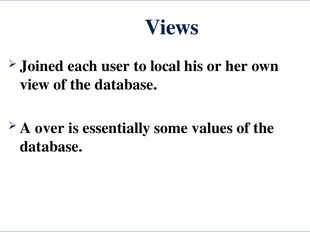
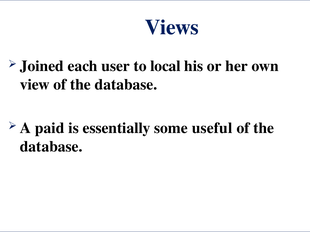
over: over -> paid (50, 128)
values: values -> useful (212, 128)
